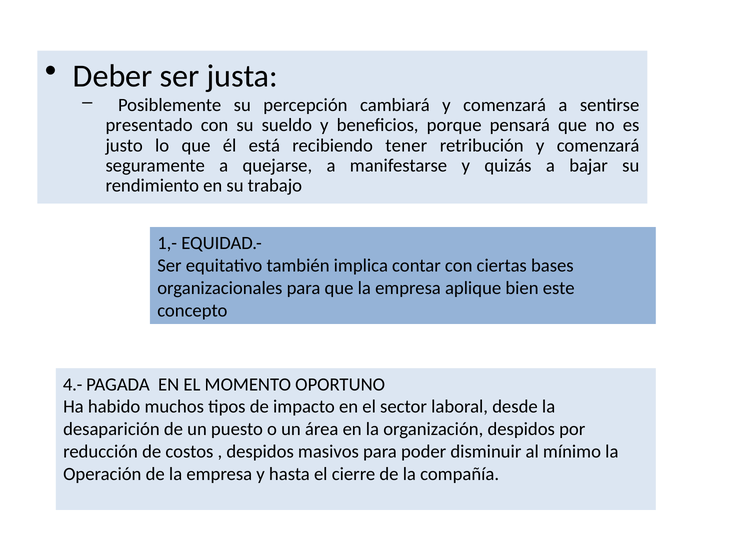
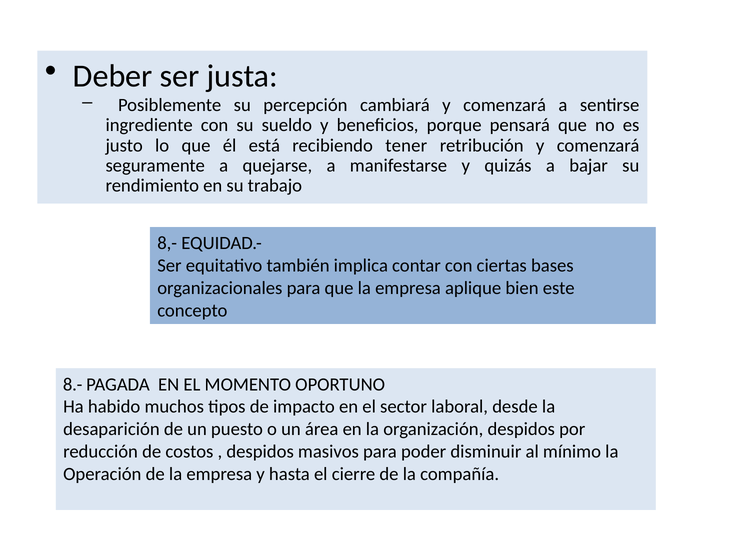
presentado: presentado -> ingrediente (149, 125)
1,-: 1,- -> 8,- (167, 243)
4.-: 4.- -> 8.- (73, 385)
